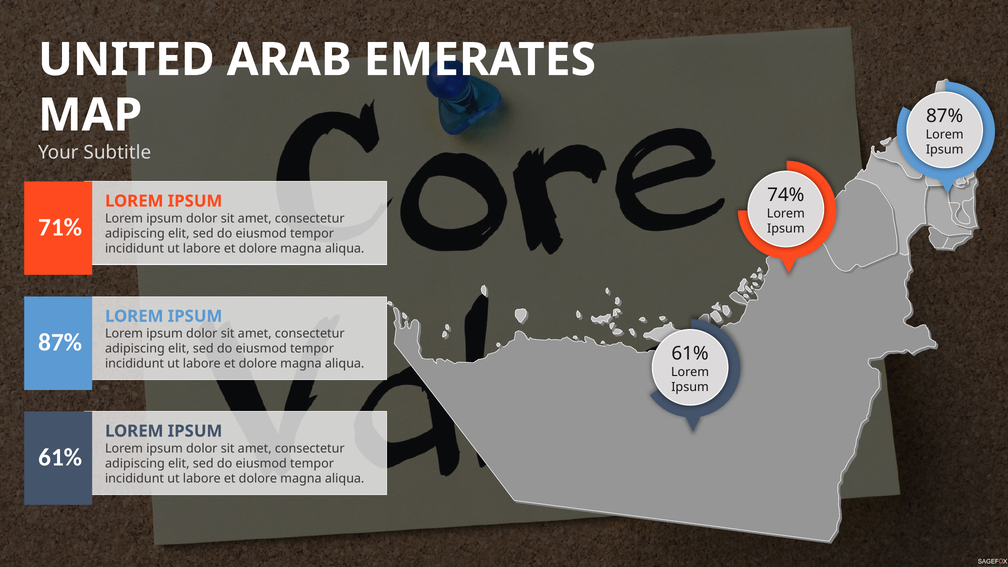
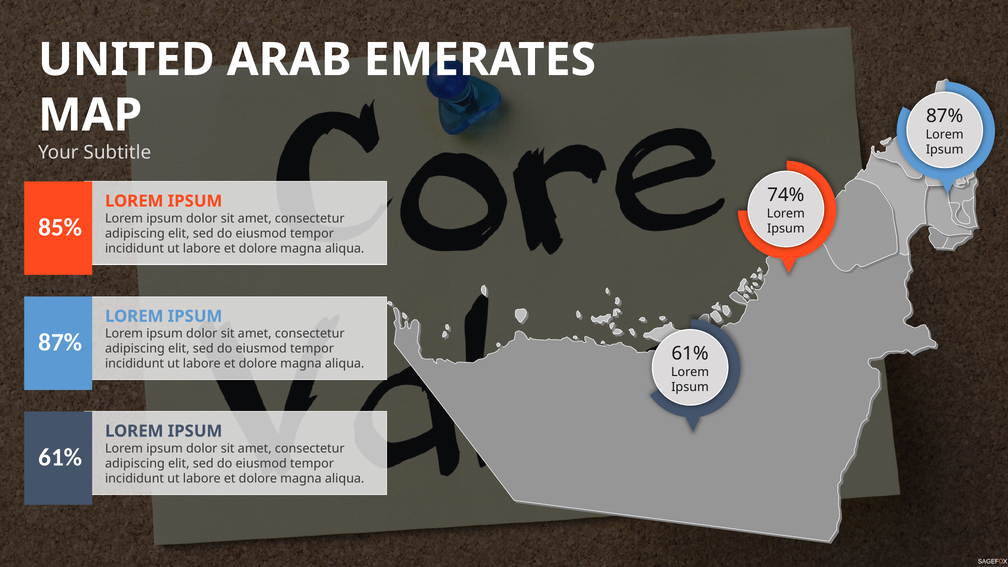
71%: 71% -> 85% (60, 227)
